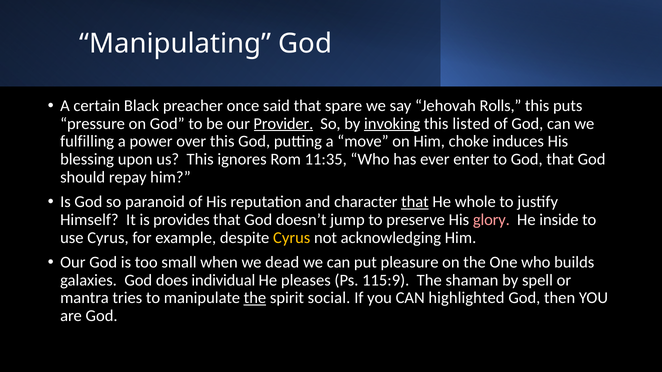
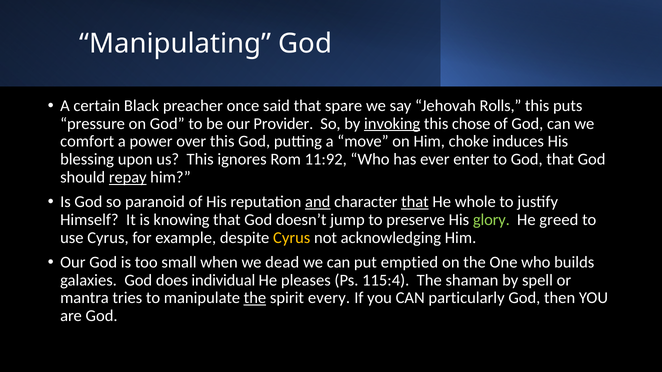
Provider underline: present -> none (283, 124)
listed: listed -> chose (471, 124)
fulfilling: fulfilling -> comfort (87, 142)
11:35: 11:35 -> 11:92 (326, 159)
repay underline: none -> present (128, 177)
and underline: none -> present (318, 202)
provides: provides -> knowing (181, 220)
glory colour: pink -> light green (491, 220)
inside: inside -> greed (559, 220)
pleasure: pleasure -> emptied (409, 263)
115:9: 115:9 -> 115:4 (386, 280)
social: social -> every (329, 298)
highlighted: highlighted -> particularly (467, 298)
